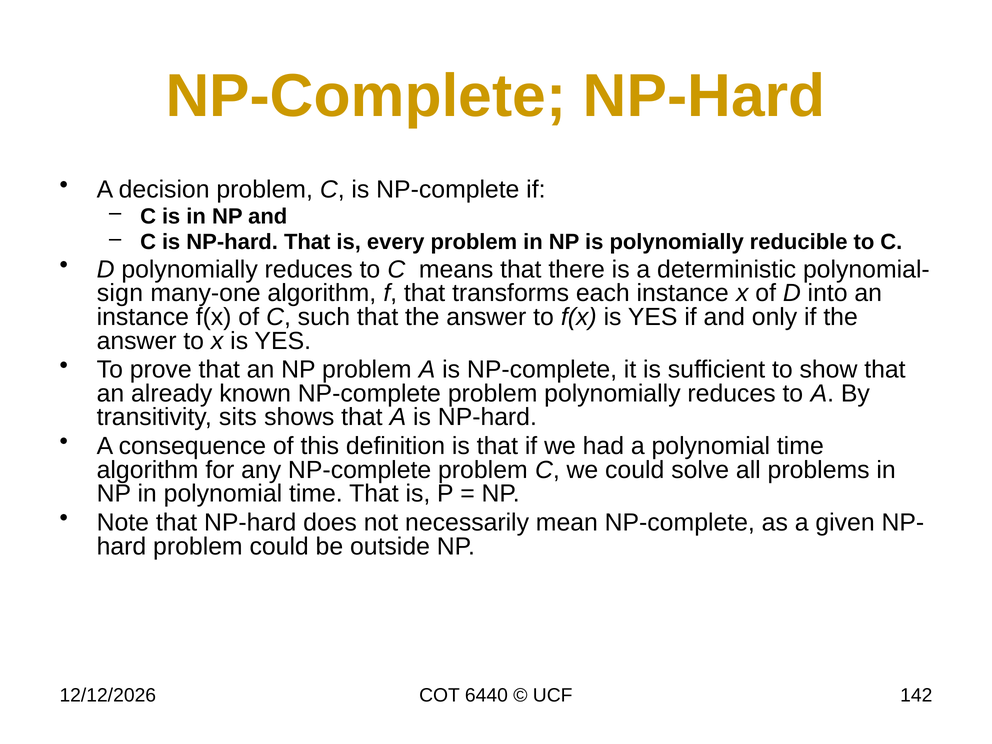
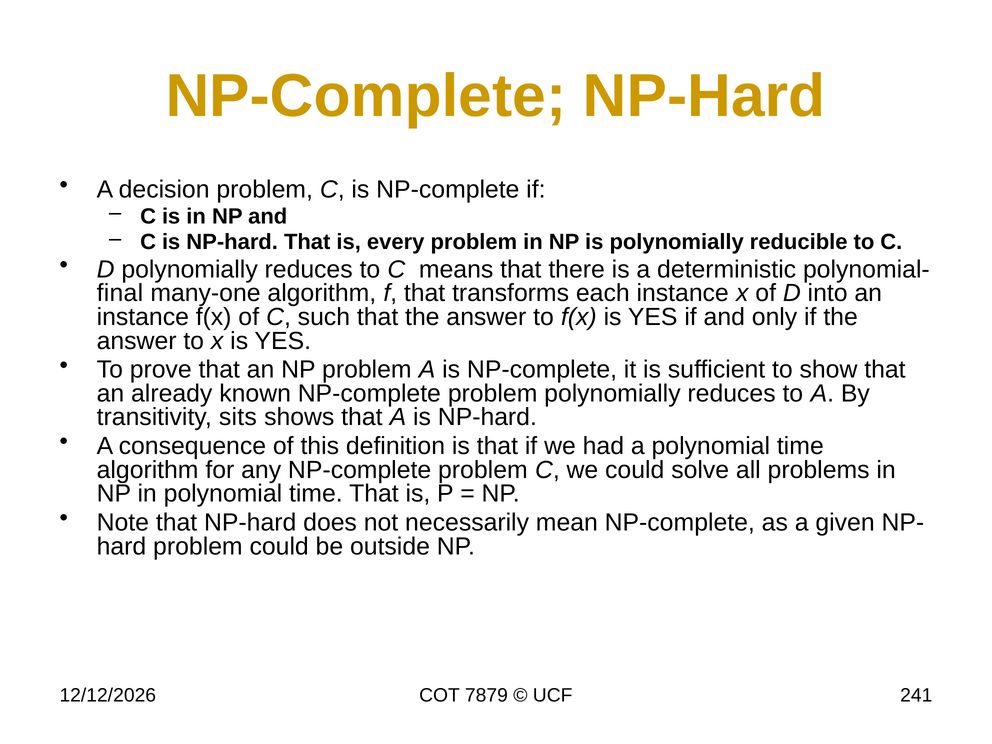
sign: sign -> final (120, 293)
6440: 6440 -> 7879 (486, 695)
142: 142 -> 241 (916, 695)
